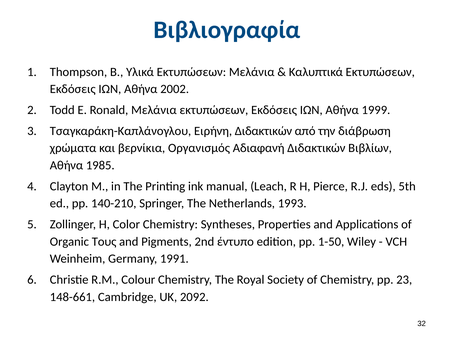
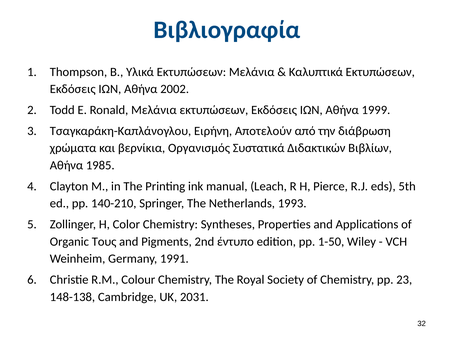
Ειρήνη Διδακτικών: Διδακτικών -> Αποτελούν (263, 131)
Αδιαφανή: Αδιαφανή -> Συστατικά (259, 149)
148-661: 148-661 -> 148-138 (72, 298)
2092: 2092 -> 2031 (194, 298)
